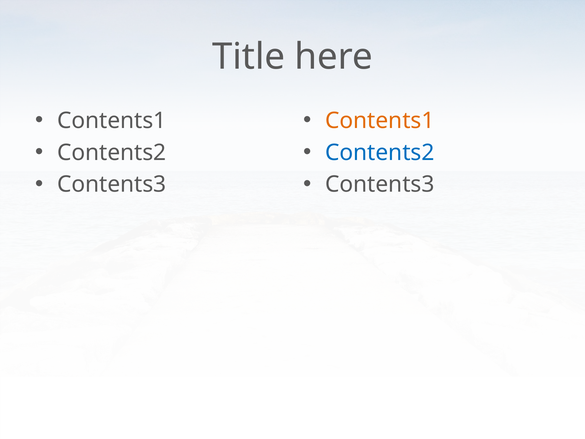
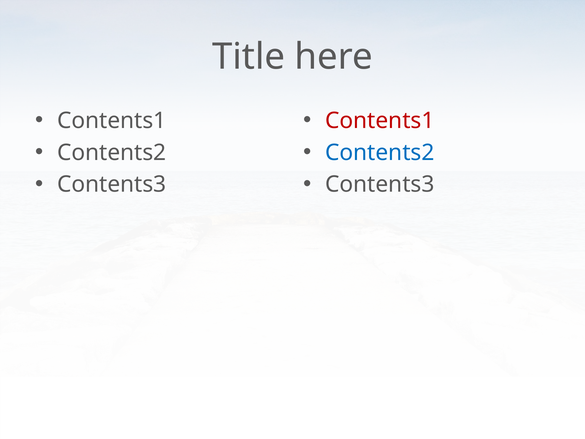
Contents1 colour: orange -> red (380, 121)
